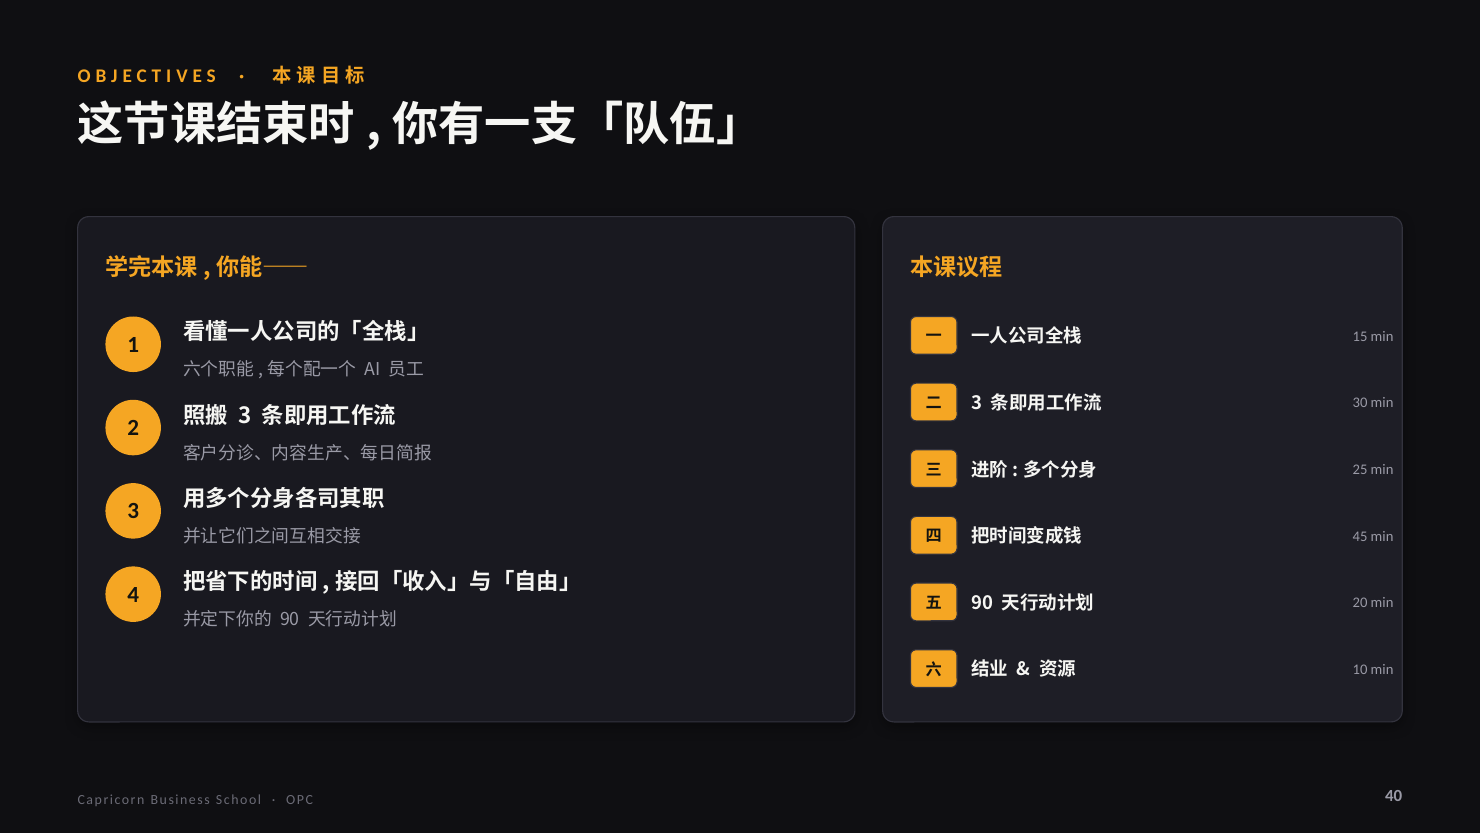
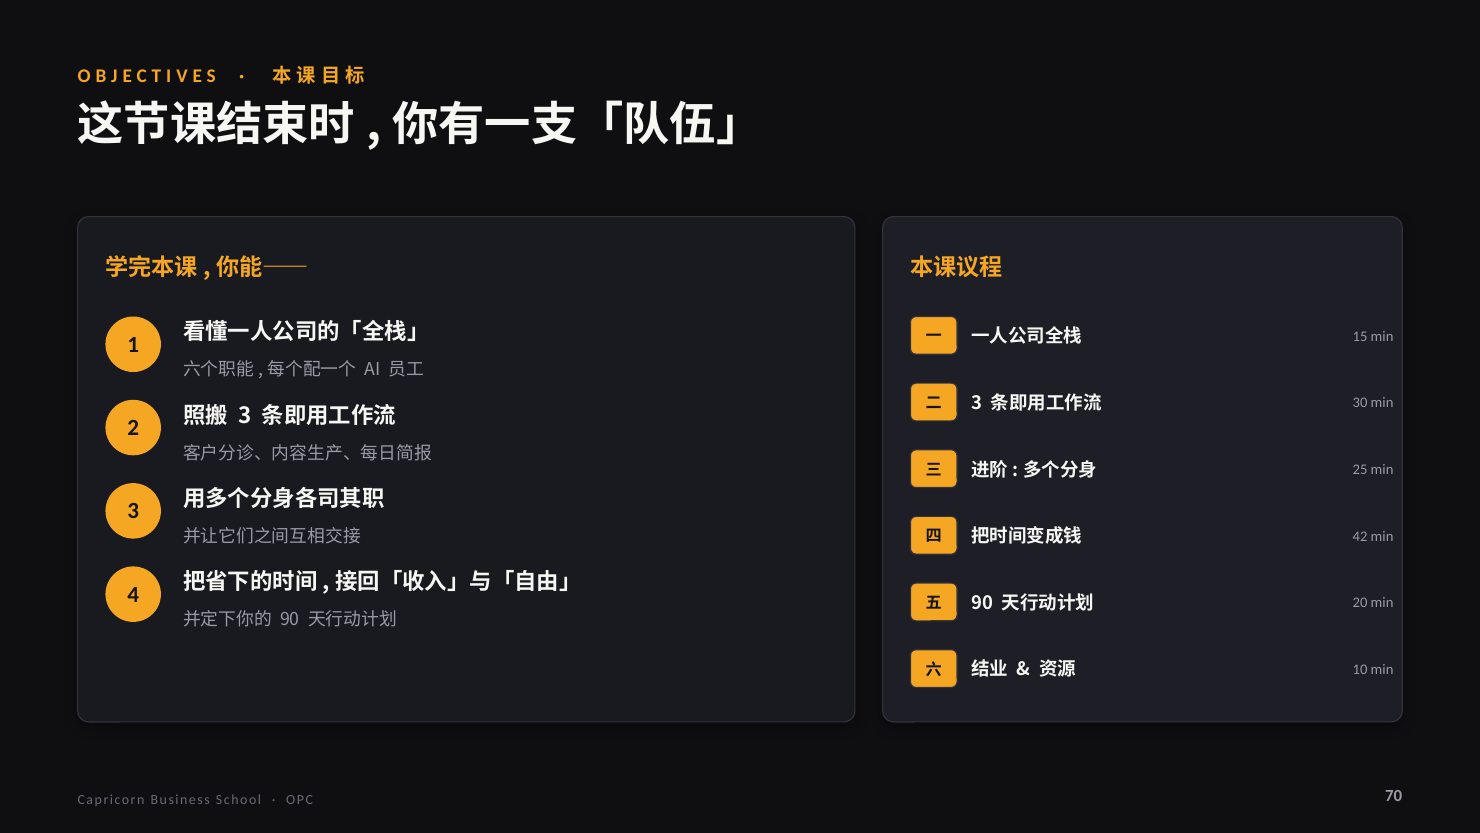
45: 45 -> 42 (1360, 536)
40: 40 -> 70 (1394, 796)
